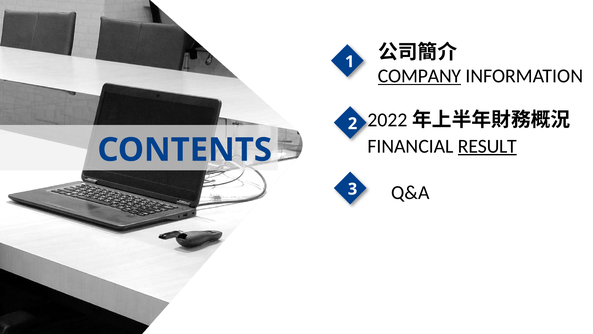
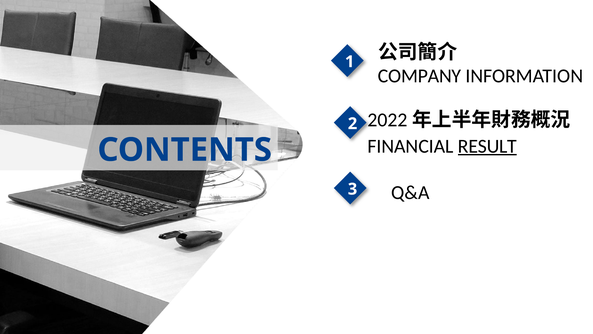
COMPANY underline: present -> none (420, 76)
